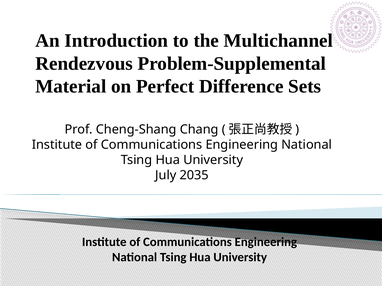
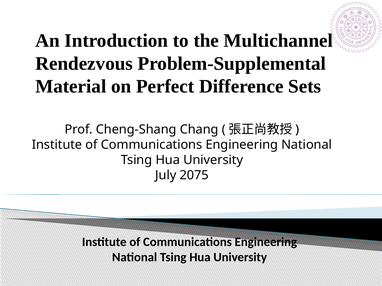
2035: 2035 -> 2075 (194, 175)
